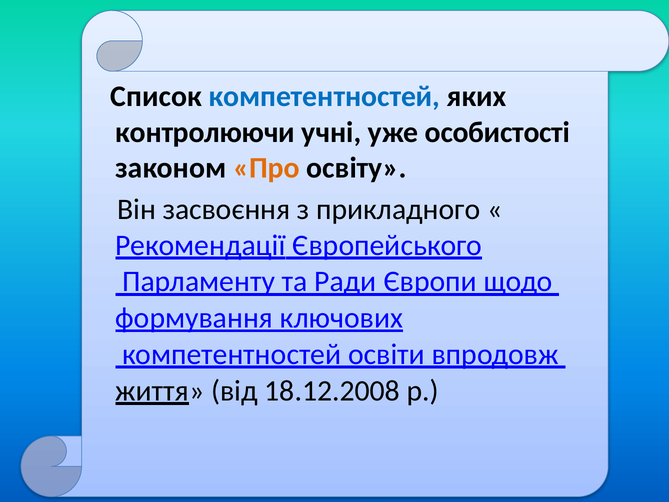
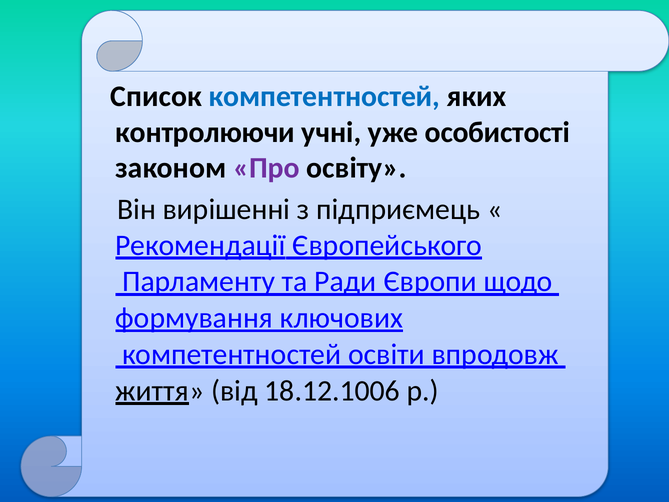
Про colour: orange -> purple (266, 168)
засвоєння: засвоєння -> вирішенні (226, 209)
прикладного: прикладного -> підприємець (398, 209)
18.12.2008: 18.12.2008 -> 18.12.1006 (332, 391)
